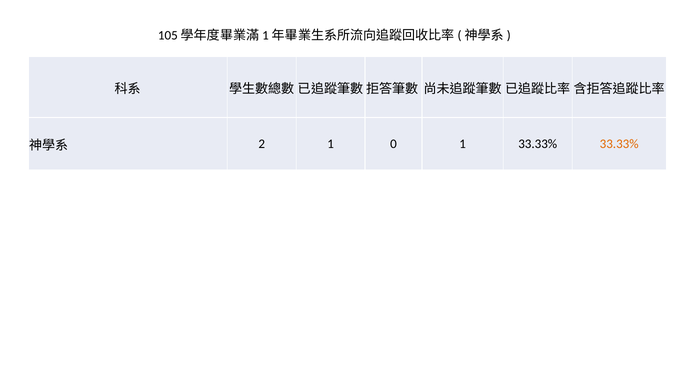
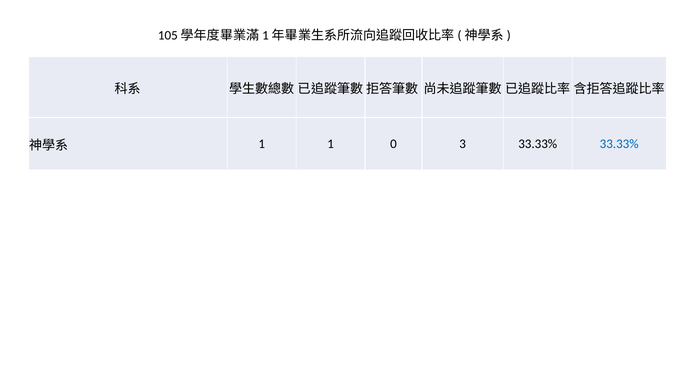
2: 2 -> 1 (262, 144)
0 1: 1 -> 3 (463, 144)
33.33% colour: orange -> blue (619, 144)
